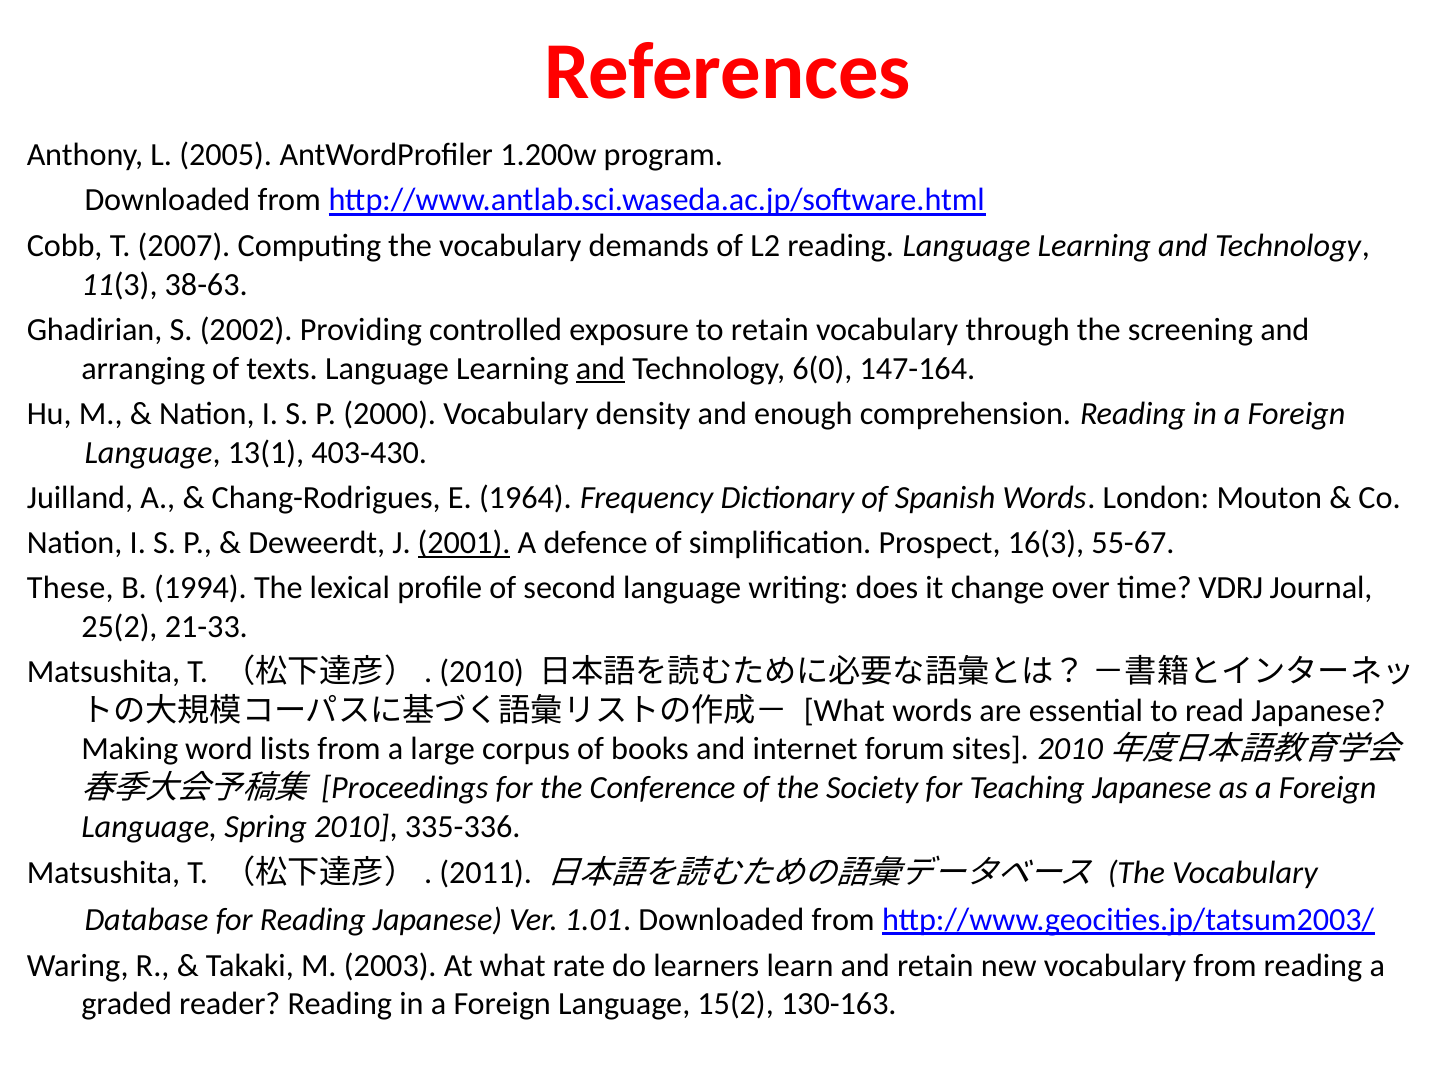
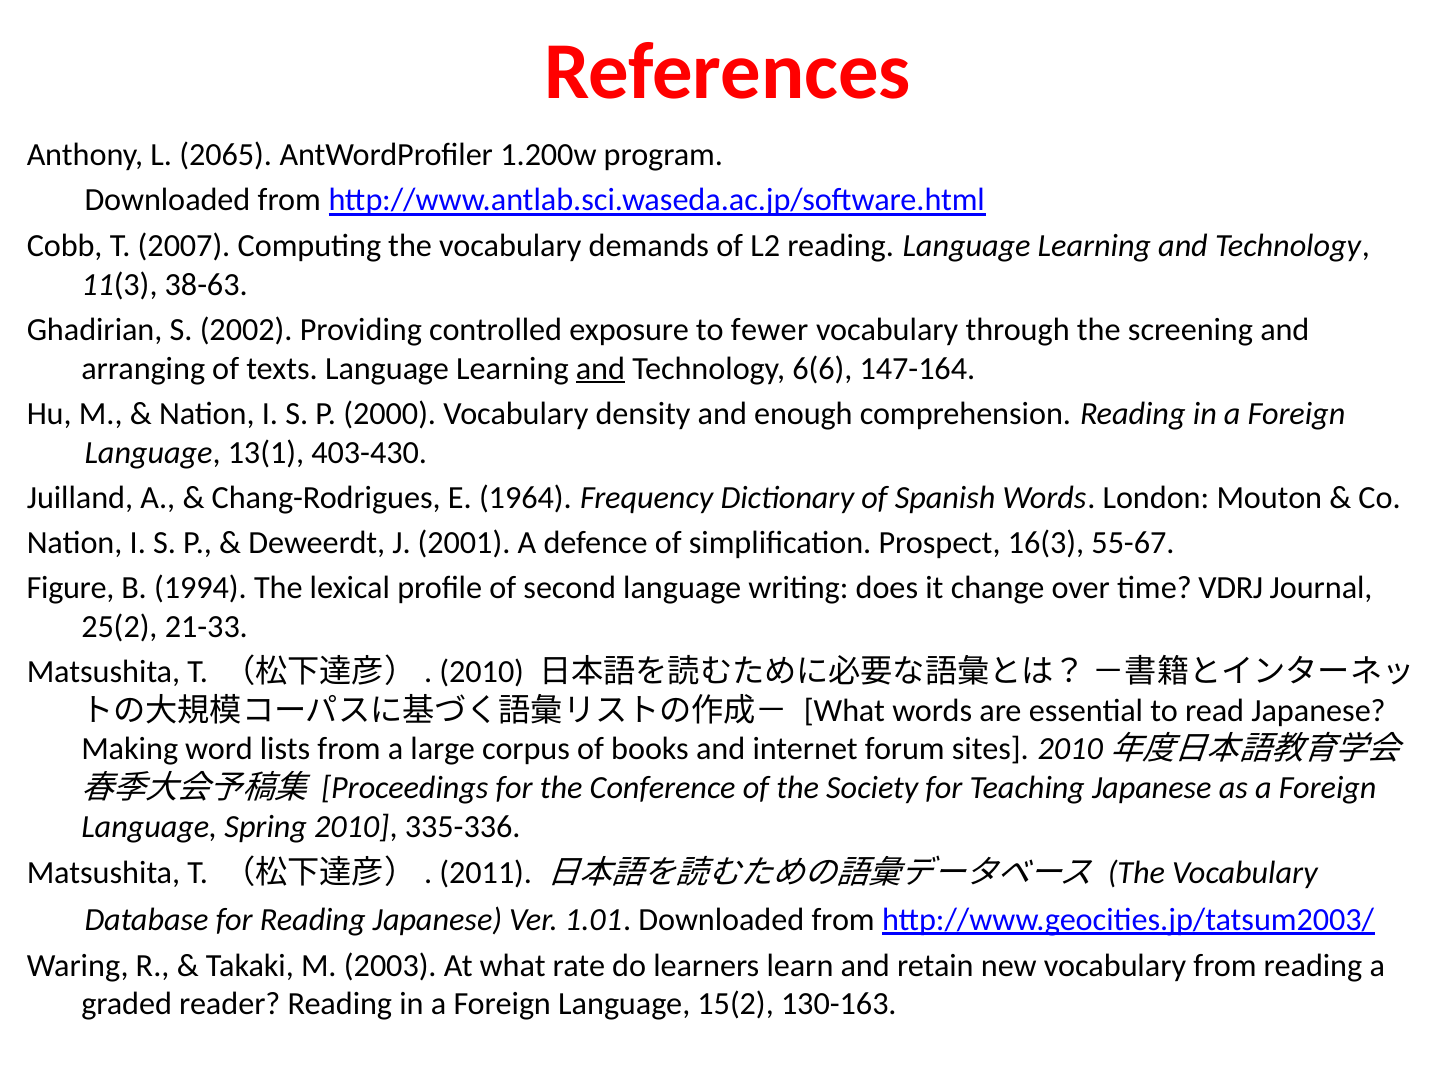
2005: 2005 -> 2065 (226, 155)
to retain: retain -> fewer (770, 330)
6(0: 6(0 -> 6(6 (822, 369)
2001 underline: present -> none (464, 543)
These: These -> Figure (71, 588)
